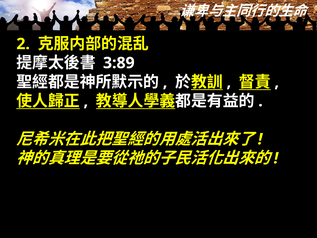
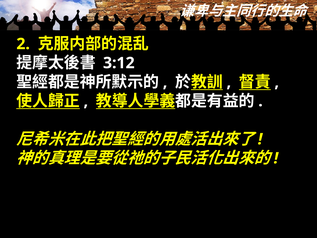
3:89: 3:89 -> 3:12 (119, 63)
